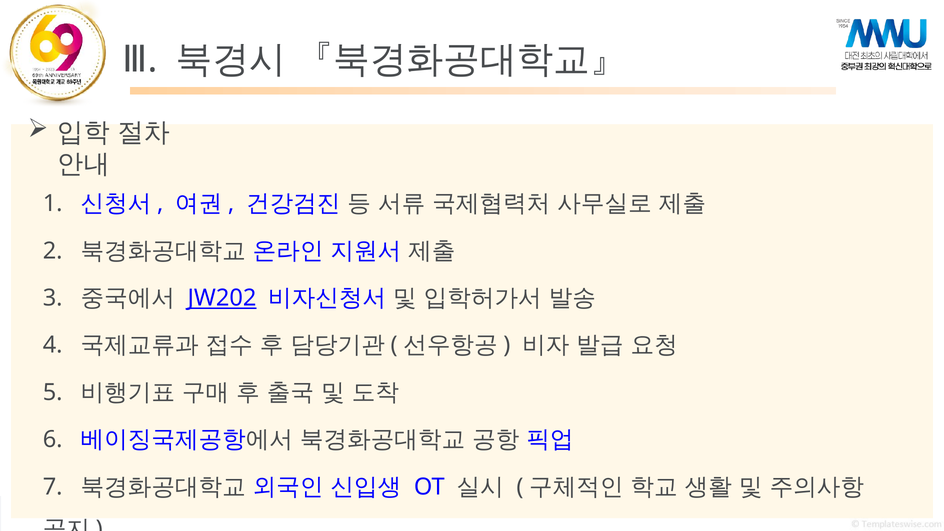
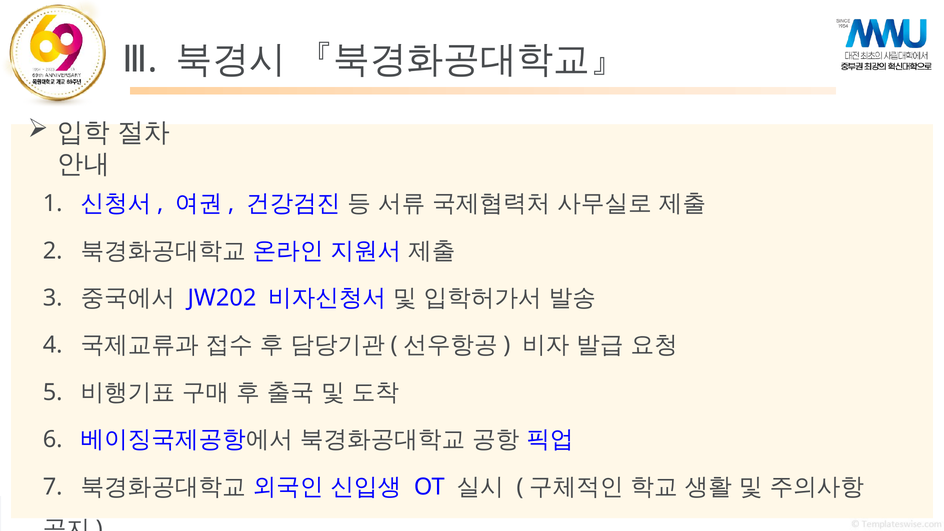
JW202 underline: present -> none (222, 298)
